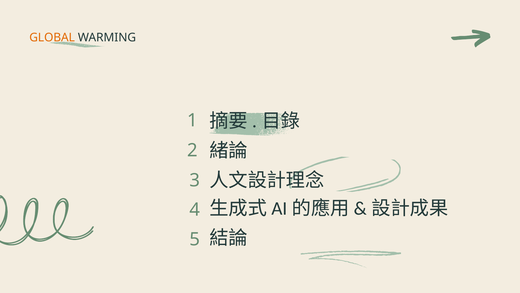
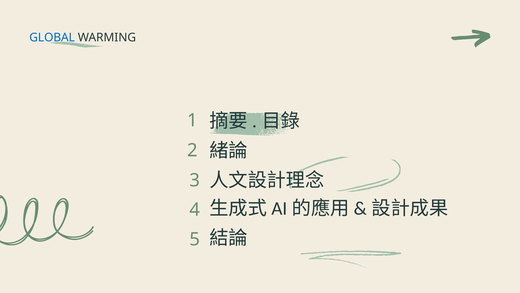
GLOBAL colour: orange -> blue (52, 37)
